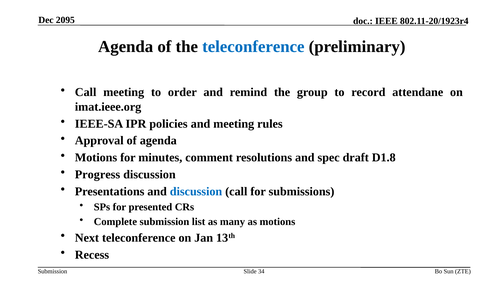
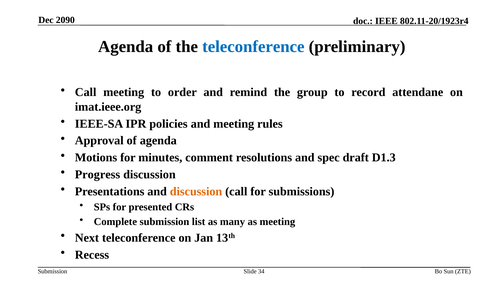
2095: 2095 -> 2090 (65, 20)
D1.8: D1.8 -> D1.3 (384, 158)
discussion colour: blue -> orange (196, 192)
as motions: motions -> meeting (277, 222)
